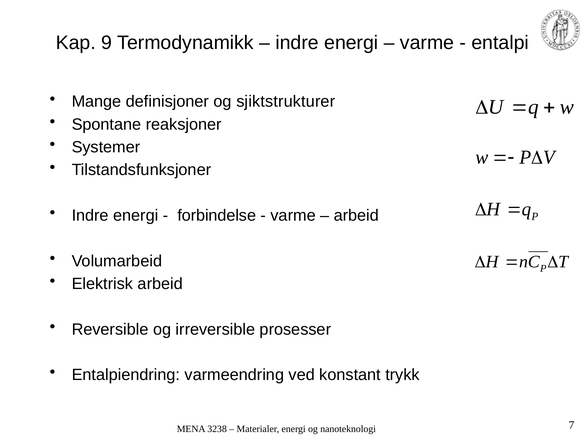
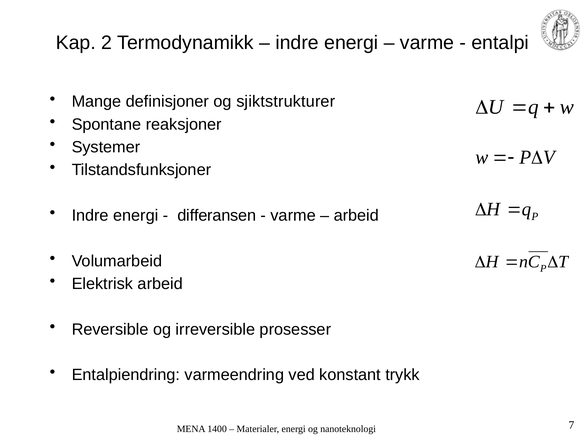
9: 9 -> 2 (107, 43)
forbindelse: forbindelse -> differansen (217, 215)
3238: 3238 -> 1400 (217, 429)
